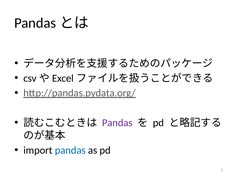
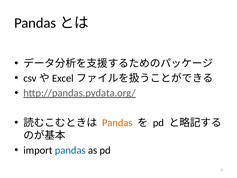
Pandas colour: purple -> orange (117, 123)
